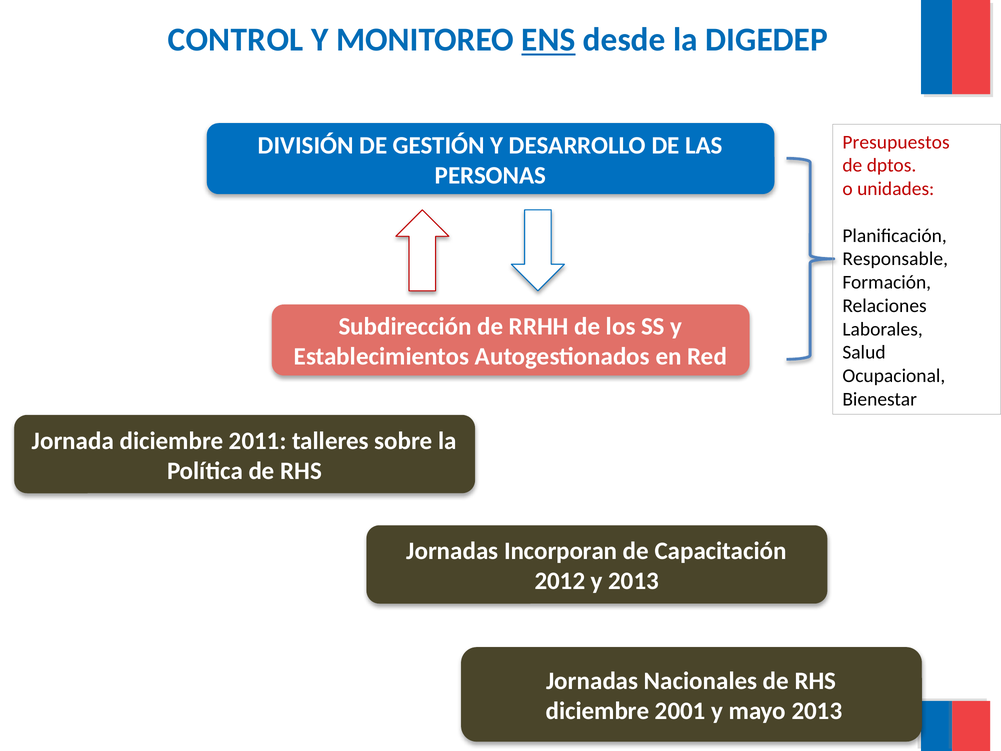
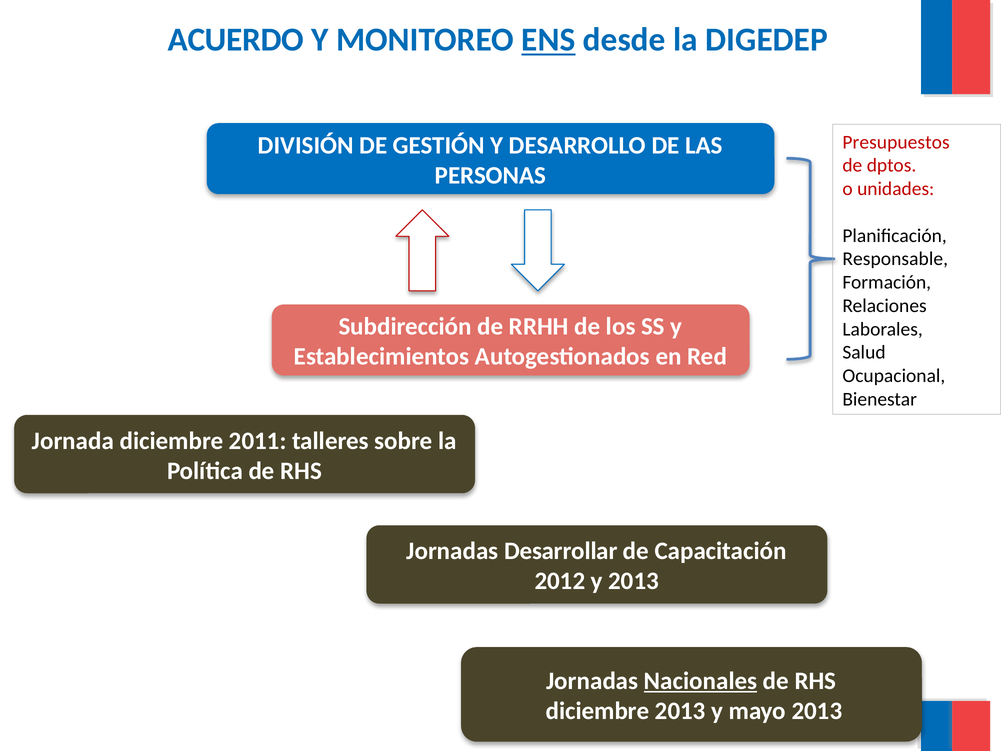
CONTROL: CONTROL -> ACUERDO (236, 40)
Incorporan: Incorporan -> Desarrollar (561, 551)
Nacionales underline: none -> present (701, 681)
diciembre 2001: 2001 -> 2013 (680, 711)
